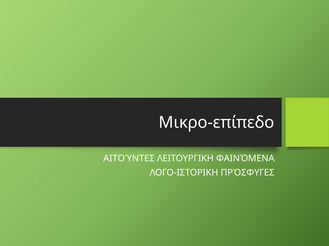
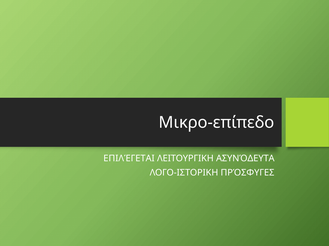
ΑΙΤΟΎΝΤΕΣ: ΑΙΤΟΎΝΤΕΣ -> ΕΠΙΛΈΓΕΤΑΙ (129, 159)
ΦΑΙΝΌΜΕΝΑ: ΦΑΙΝΌΜΕΝΑ -> ΑΣΥΝΌΔΕΥΤΑ (245, 159)
